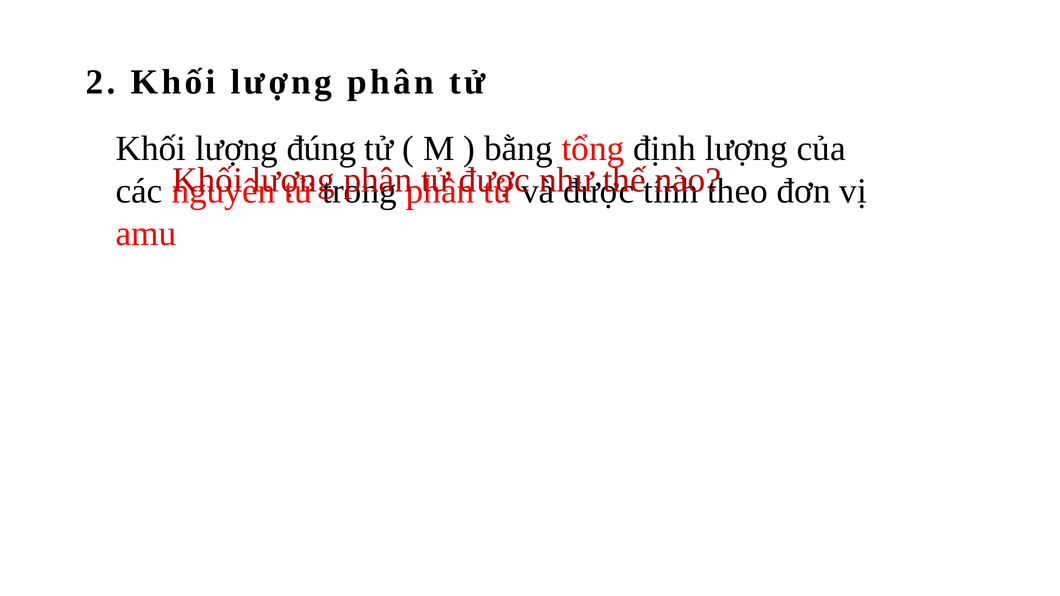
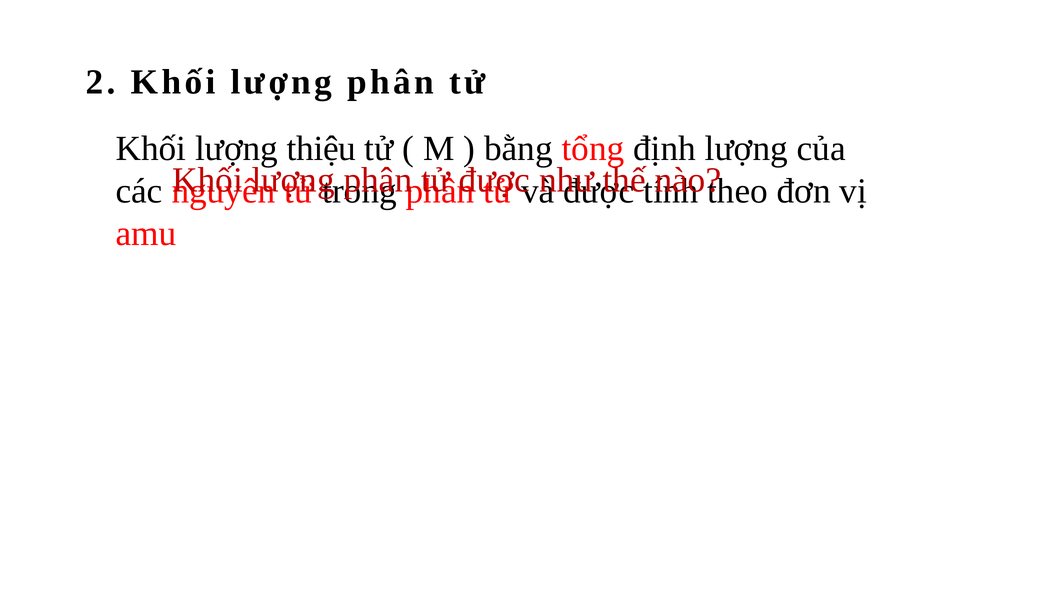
đúng: đúng -> thiệu (321, 149)
